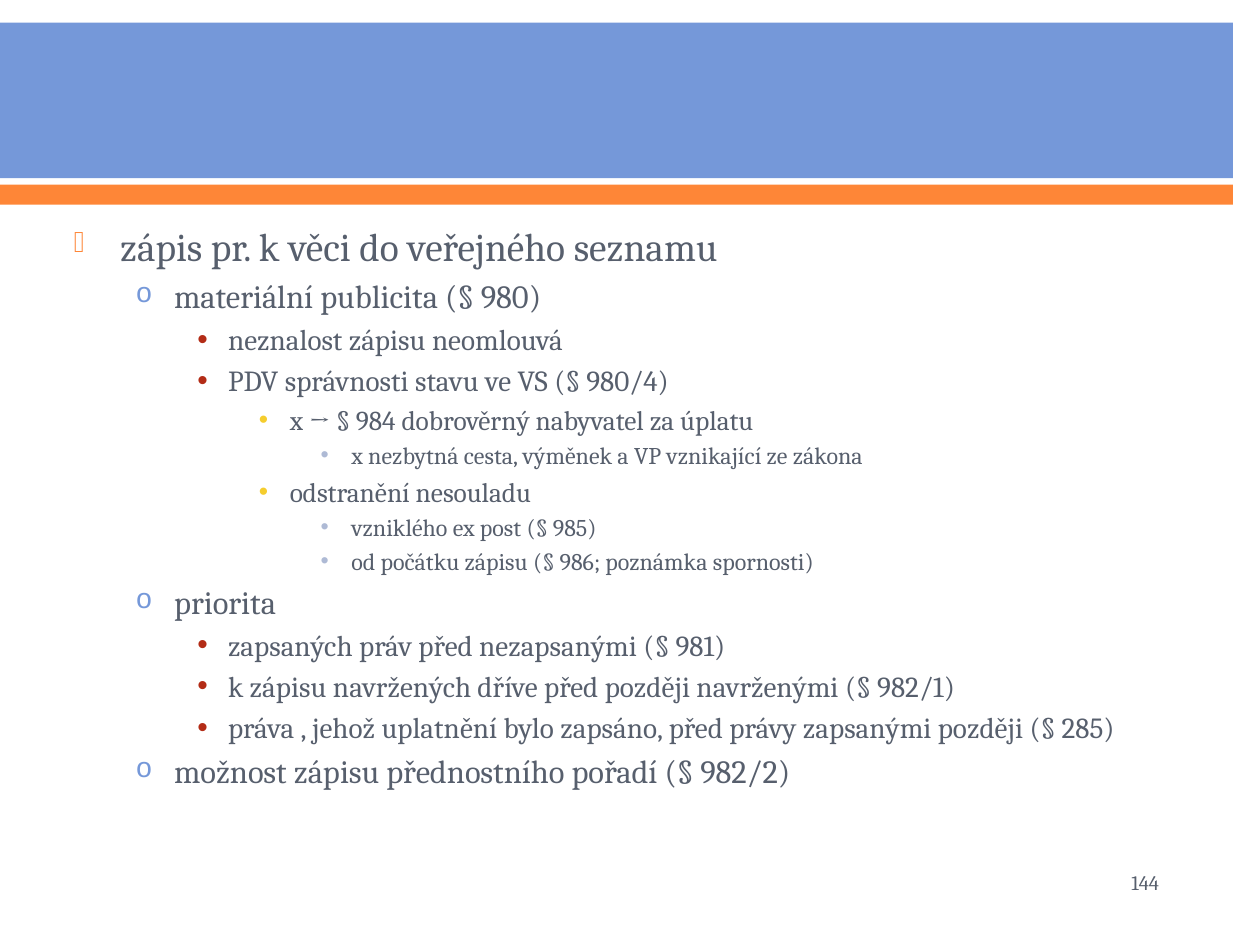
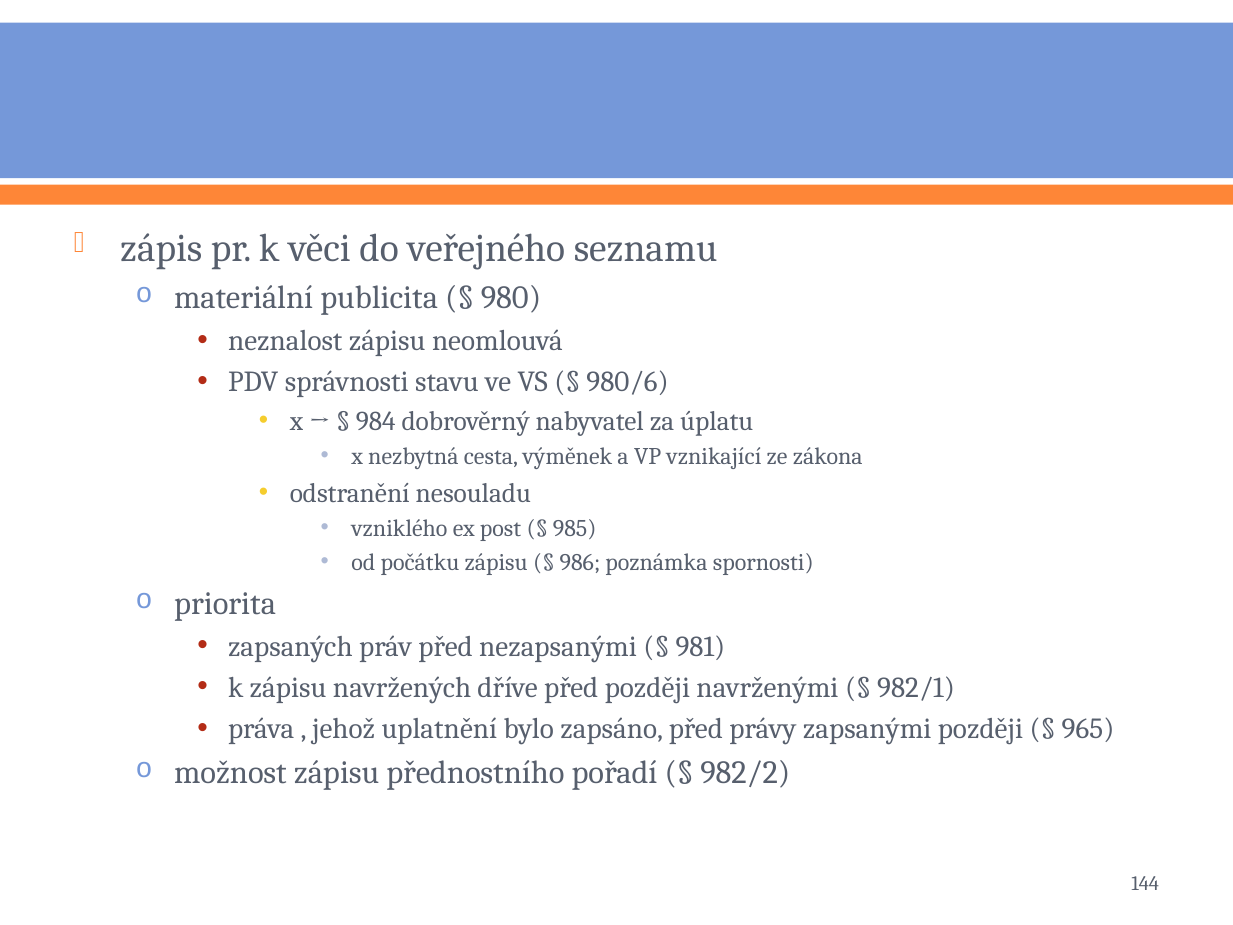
980/4: 980/4 -> 980/6 (628, 382)
285: 285 -> 965 (1088, 729)
